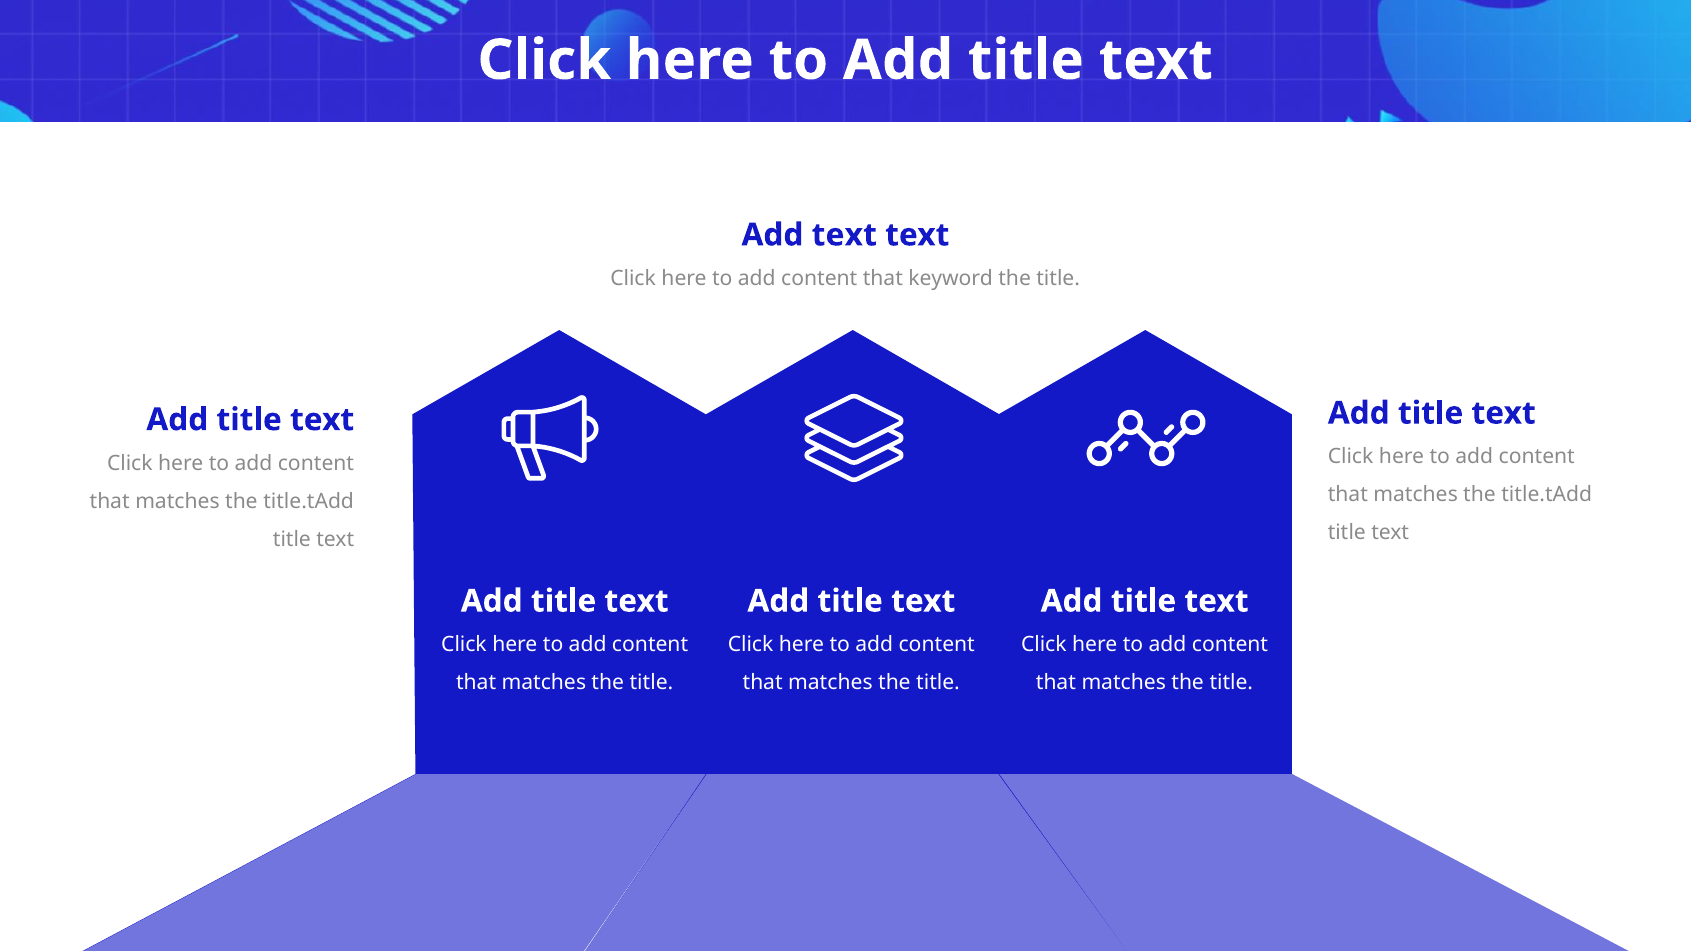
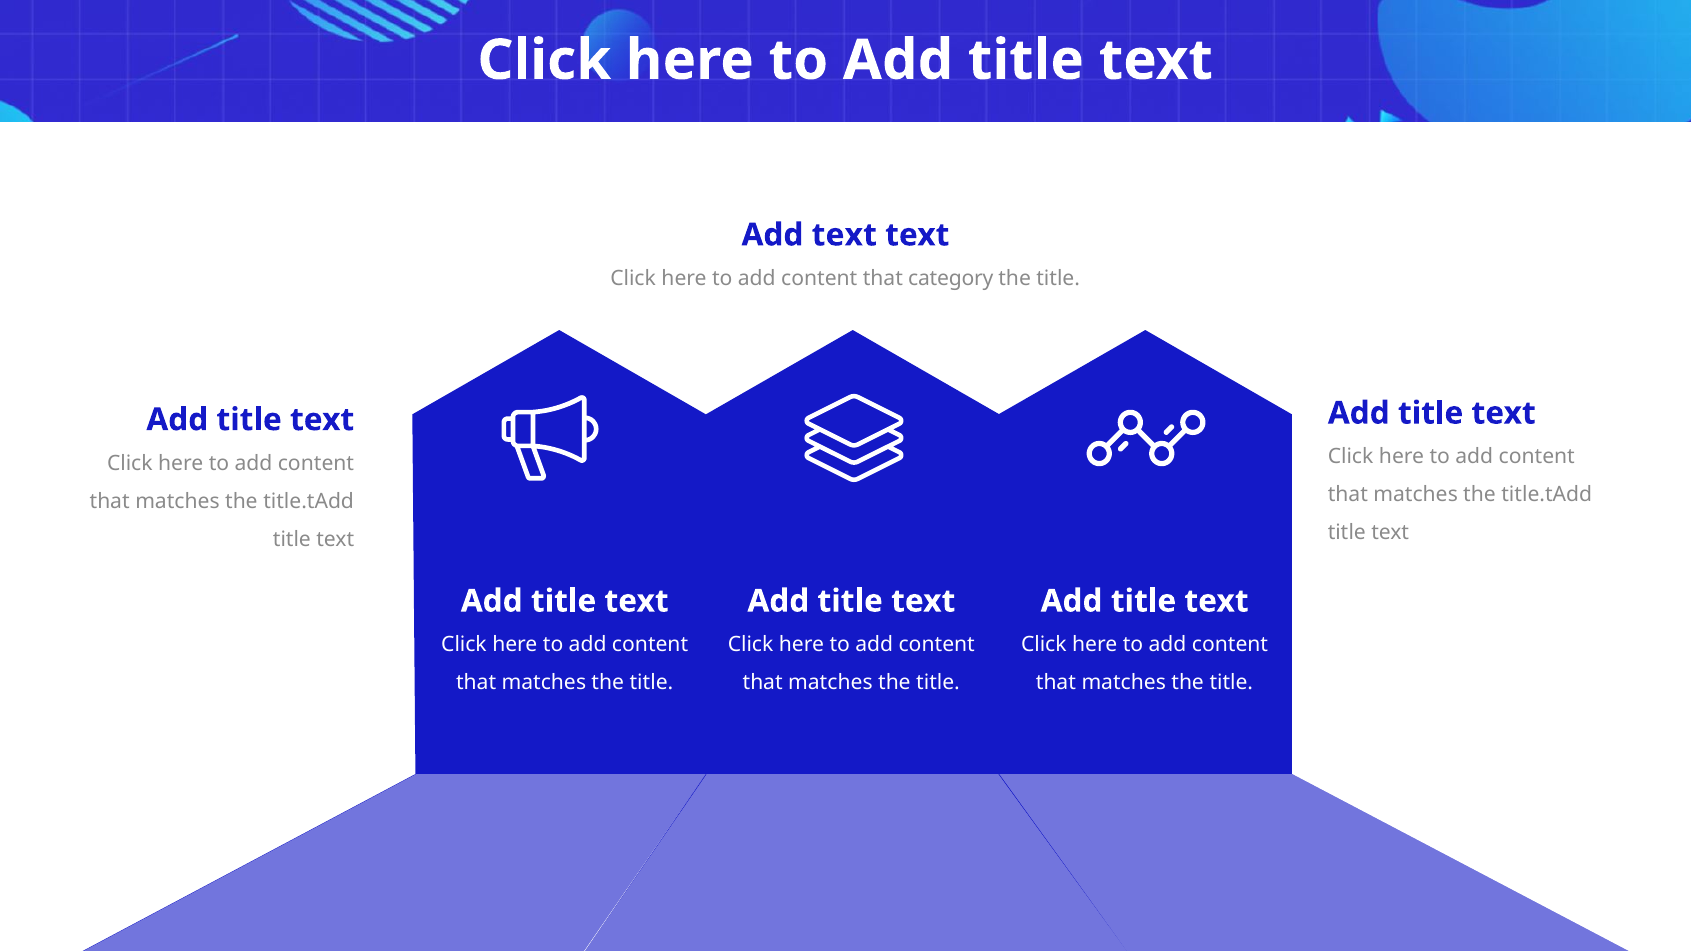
keyword: keyword -> category (951, 279)
